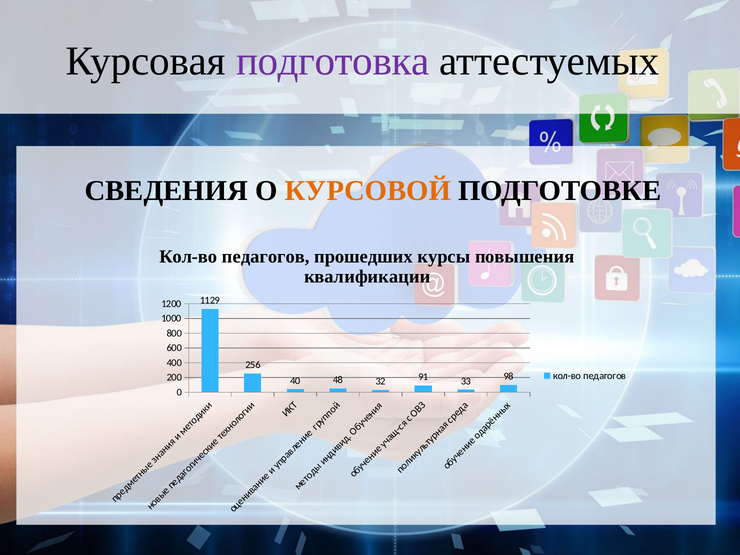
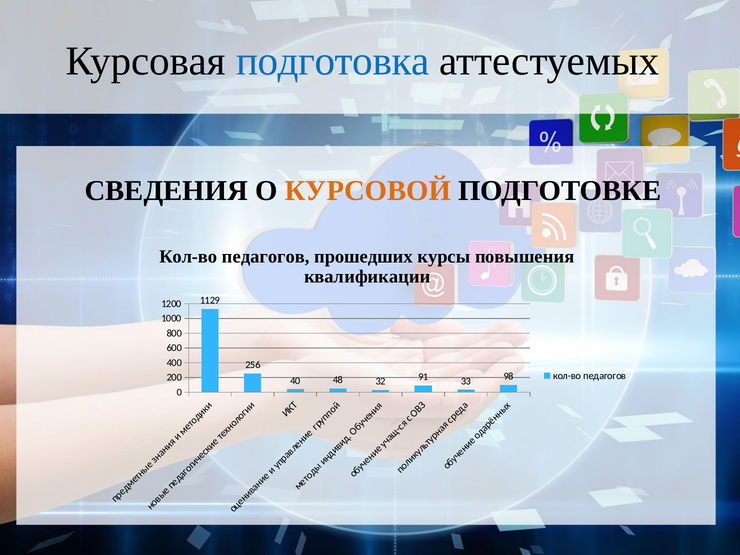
подготовка colour: purple -> blue (333, 61)
